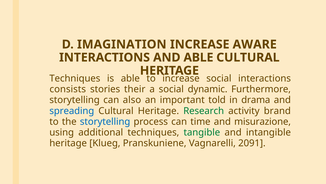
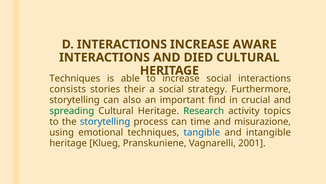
D IMAGINATION: IMAGINATION -> INTERACTIONS (122, 44)
AND ABLE: ABLE -> DIED (198, 57)
dynamic: dynamic -> strategy (208, 89)
told: told -> find (217, 100)
drama: drama -> crucial (256, 100)
spreading colour: blue -> green (72, 110)
brand: brand -> topics (277, 110)
additional: additional -> emotional (101, 132)
tangible colour: green -> blue (202, 132)
2091: 2091 -> 2001 (252, 143)
